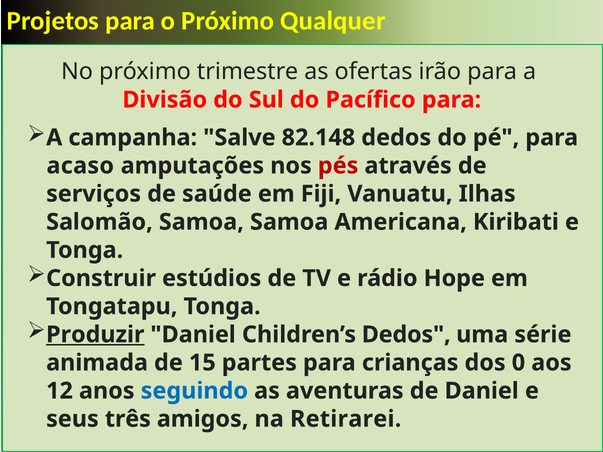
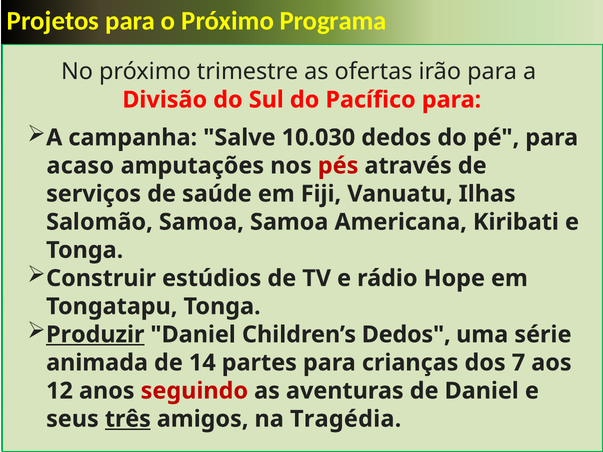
Qualquer: Qualquer -> Programa (333, 21)
82.148: 82.148 -> 10.030 (318, 138)
15: 15 -> 14 (202, 363)
0: 0 -> 7 (518, 363)
seguindo colour: blue -> red (194, 391)
três underline: none -> present (128, 419)
Retirarei: Retirarei -> Tragédia (346, 419)
